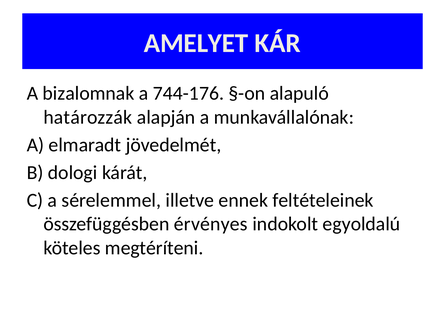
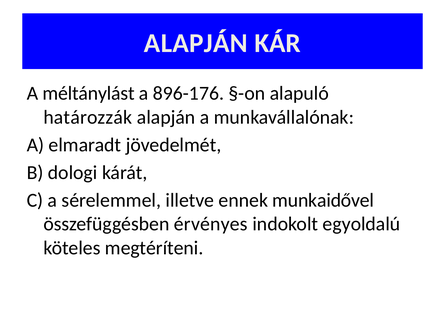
AMELYET: AMELYET -> ALAPJÁN (196, 43)
bizalomnak: bizalomnak -> méltánylást (89, 93)
744-176: 744-176 -> 896-176 (188, 93)
feltételeinek: feltételeinek -> munkaidővel (323, 200)
